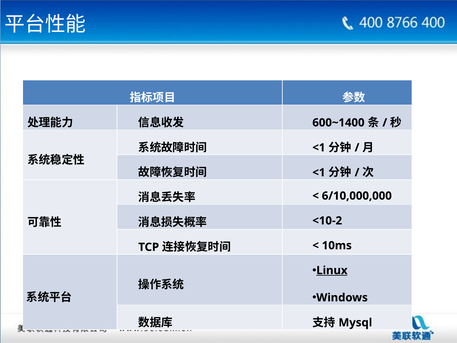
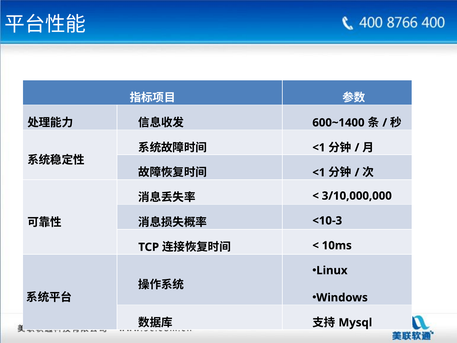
6/10,000,000: 6/10,000,000 -> 3/10,000,000 (357, 196)
<10-2: <10-2 -> <10-3 (327, 221)
Linux underline: present -> none (332, 270)
